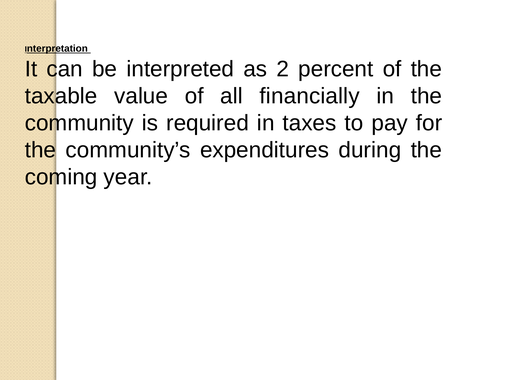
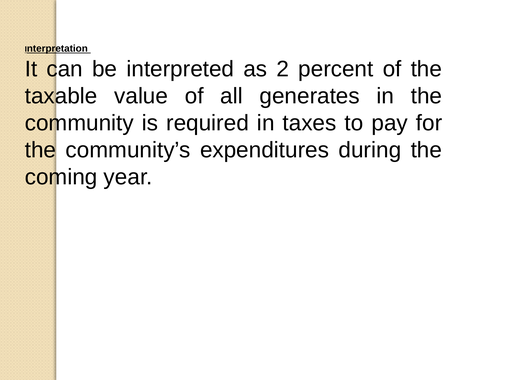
financially: financially -> generates (310, 96)
